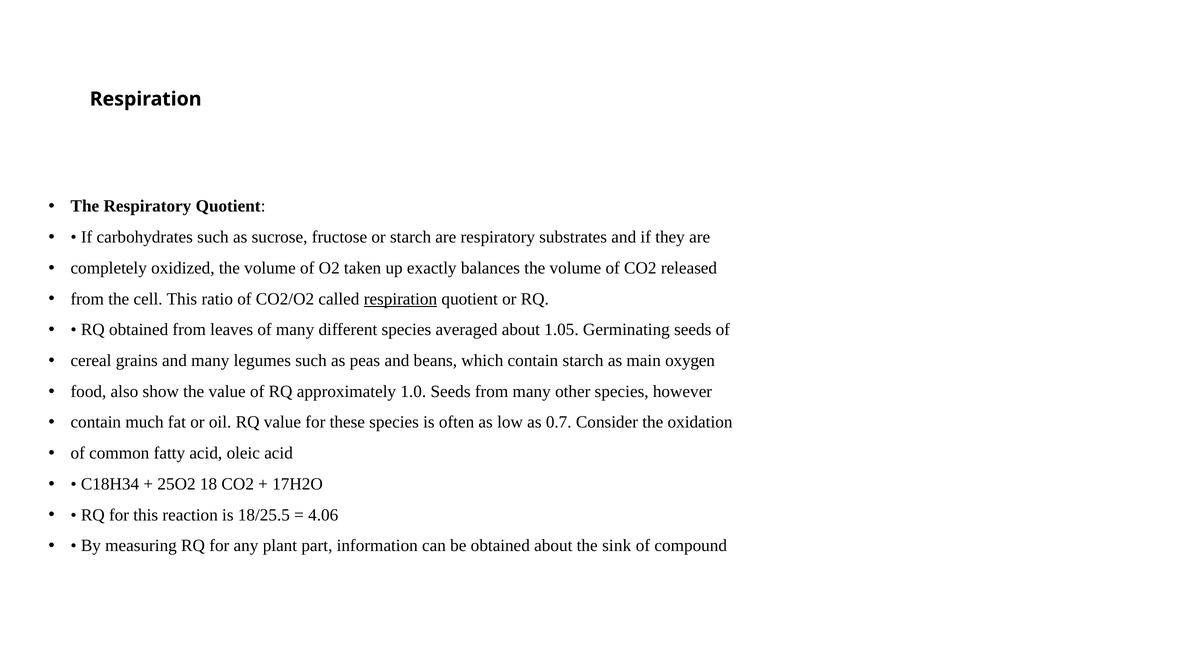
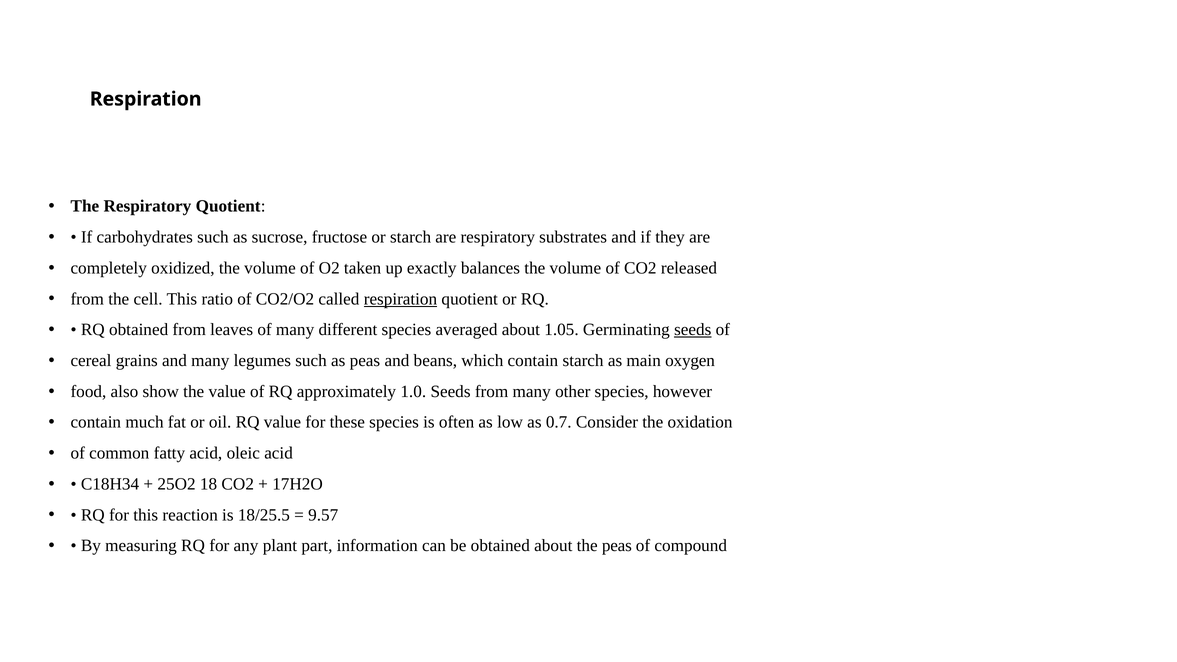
seeds underline: none -> present (693, 330)
4.06: 4.06 -> 9.57 (323, 515)
the sink: sink -> peas (617, 546)
